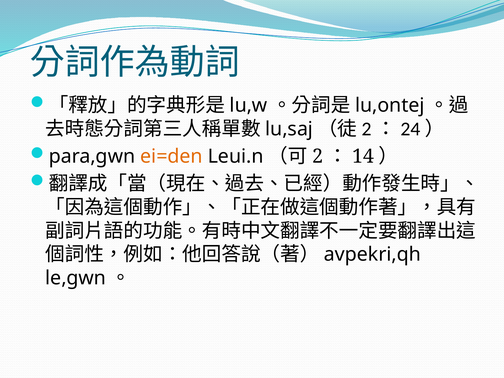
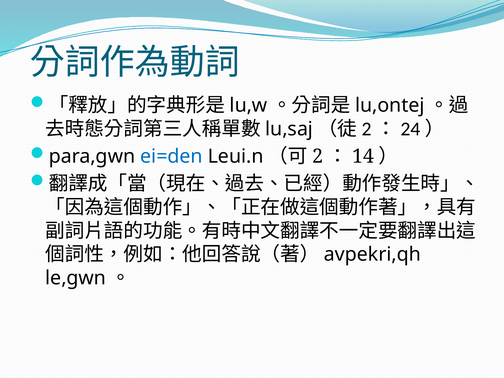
ei=den colour: orange -> blue (171, 156)
